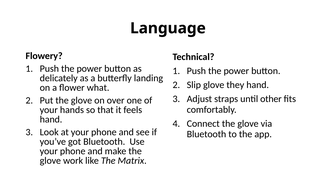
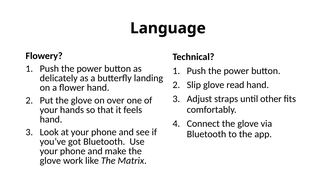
they: they -> read (235, 85)
flower what: what -> hand (98, 88)
